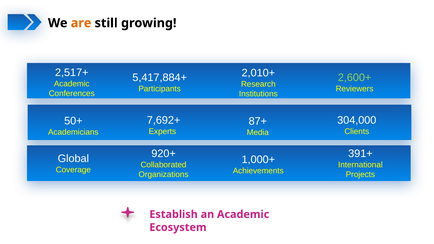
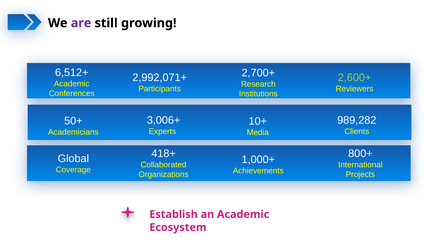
are colour: orange -> purple (81, 23)
2,517+: 2,517+ -> 6,512+ (72, 73)
2,010+: 2,010+ -> 2,700+ (258, 73)
5,417,884+: 5,417,884+ -> 2,992,071+ (160, 78)
7,692+: 7,692+ -> 3,006+ (164, 120)
304,000: 304,000 -> 989,282 (357, 120)
87+: 87+ -> 10+ (258, 121)
920+: 920+ -> 418+ (164, 154)
391+: 391+ -> 800+ (360, 154)
